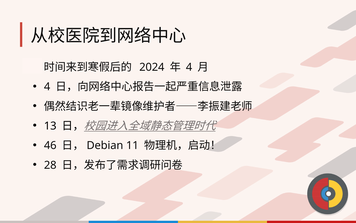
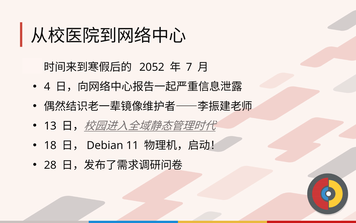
2024: 2024 -> 2052 (152, 67)
4: 4 -> 7 (189, 67)
46: 46 -> 18 (50, 145)
